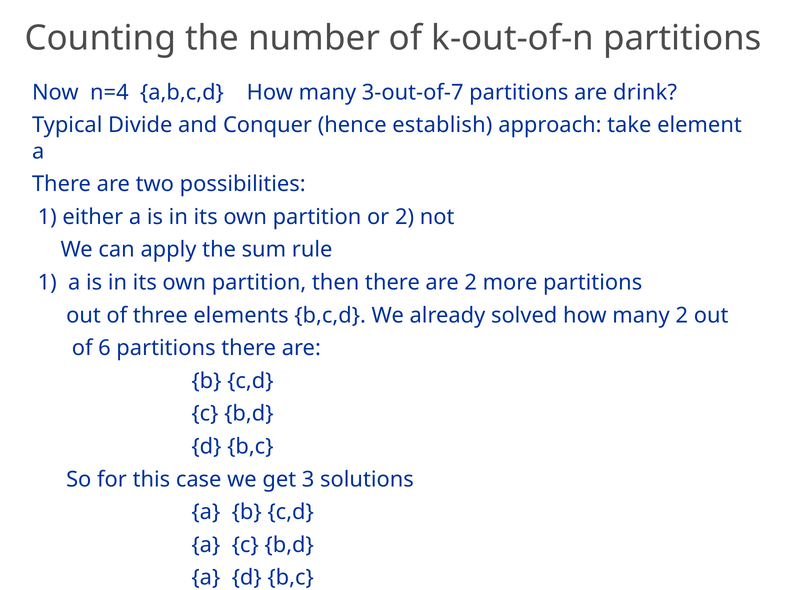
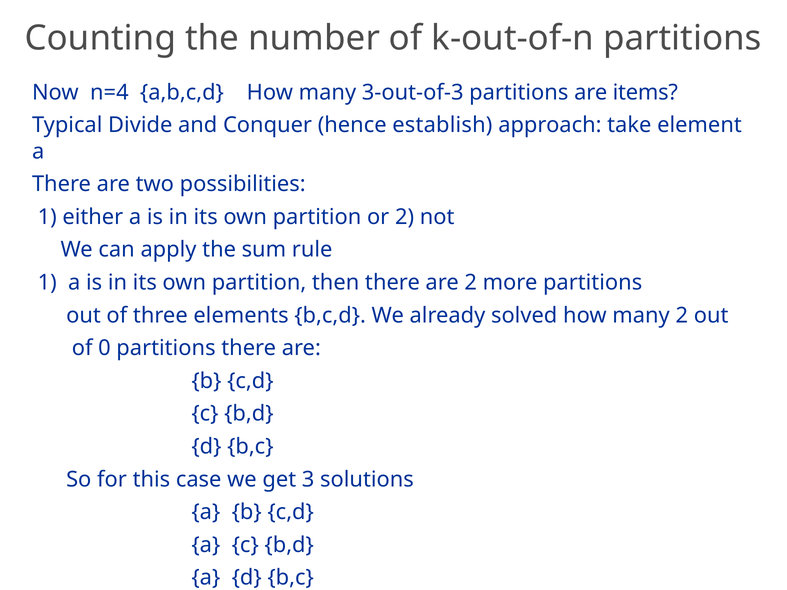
3-out-of-7: 3-out-of-7 -> 3-out-of-3 (413, 92)
drink: drink -> items (645, 92)
6: 6 -> 0 (104, 348)
